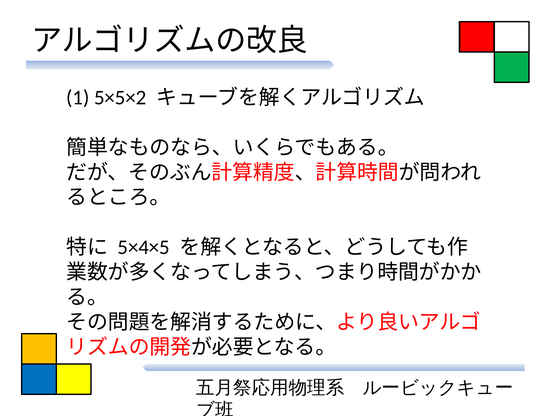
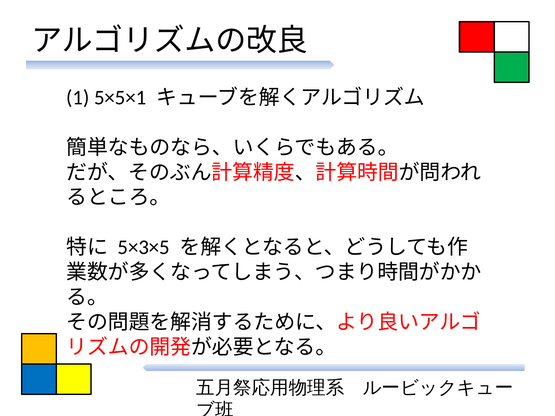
5×5×2: 5×5×2 -> 5×5×1 (120, 98)
5×4×5: 5×4×5 -> 5×3×5 (144, 248)
